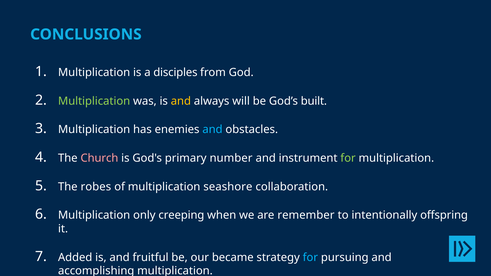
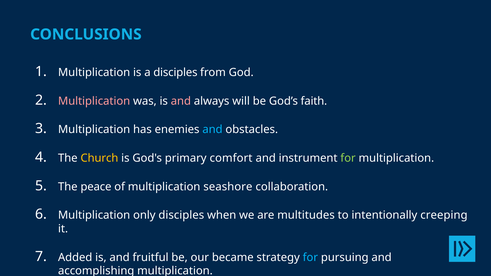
Multiplication colour: light green -> pink (94, 101)
and colour: yellow -> pink (181, 101)
built: built -> faith (314, 101)
Church colour: pink -> yellow (99, 158)
number: number -> comfort (231, 158)
robes: robes -> peace (96, 187)
only creeping: creeping -> disciples (181, 215)
remember: remember -> multitudes (306, 215)
offspring: offspring -> creeping (444, 215)
